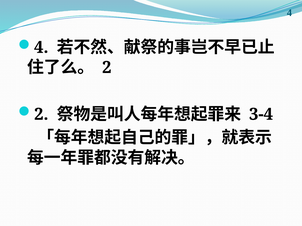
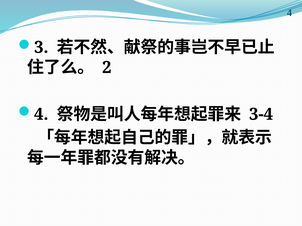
4: 4 -> 3 (41, 47)
2: 2 -> 4 (41, 115)
